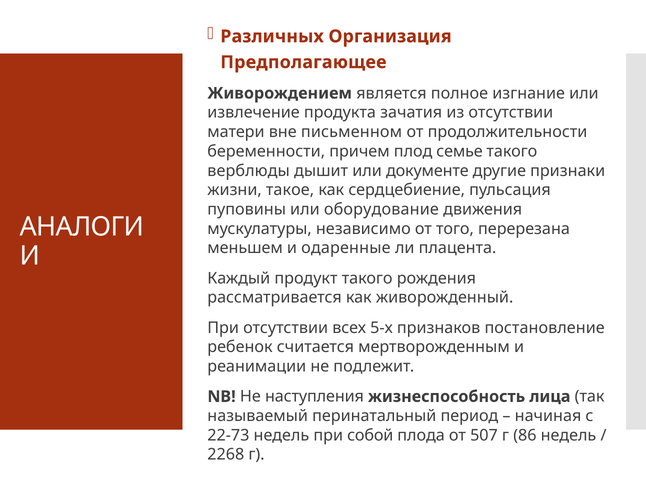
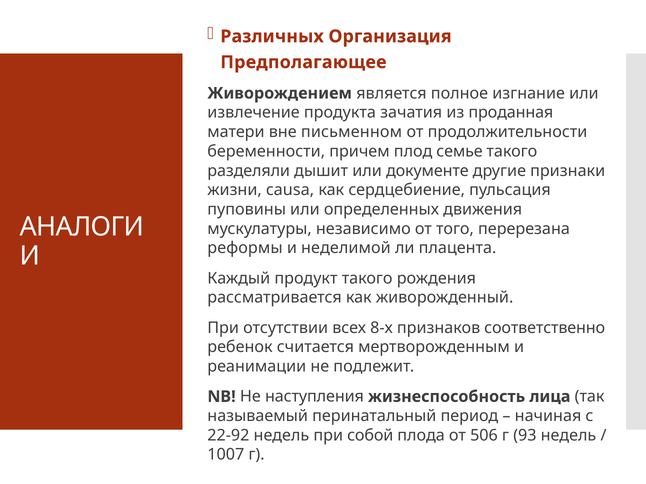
из отсутствии: отсутствии -> проданная (511, 113)
верблюды: верблюды -> разделяли (249, 171)
такое: такое -> causa (290, 190)
оборудование: оборудование -> определенных (381, 210)
меньшем: меньшем -> реформы (245, 248)
одаренные: одаренные -> неделимой (346, 248)
5-х: 5-х -> 8-х (382, 328)
постановление: постановление -> соответственно (545, 328)
22-73: 22-73 -> 22-92 (228, 436)
507: 507 -> 506 (484, 436)
86: 86 -> 93 (525, 436)
2268: 2268 -> 1007 (226, 455)
